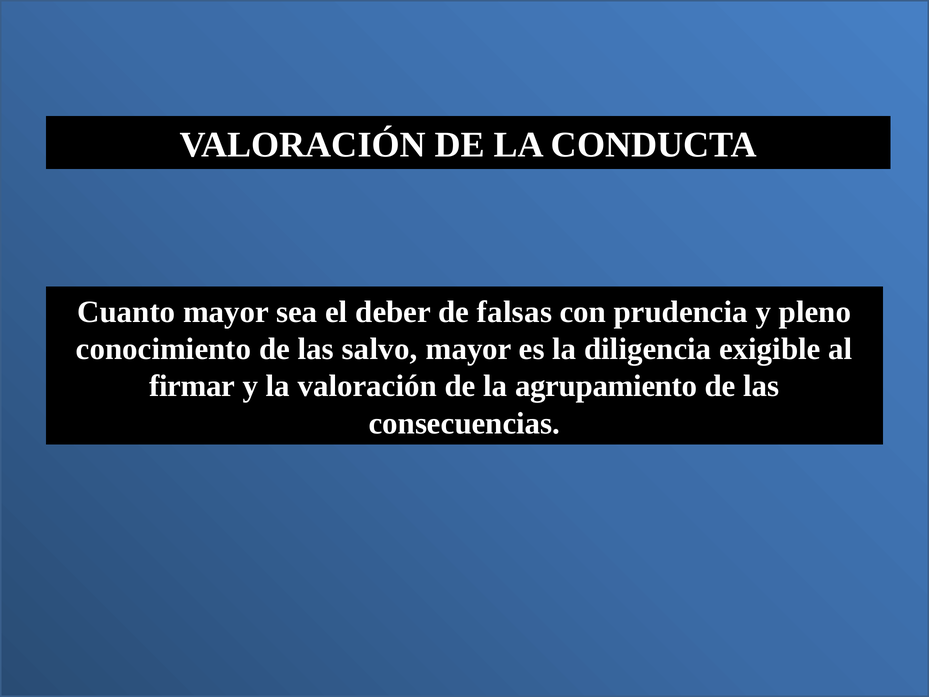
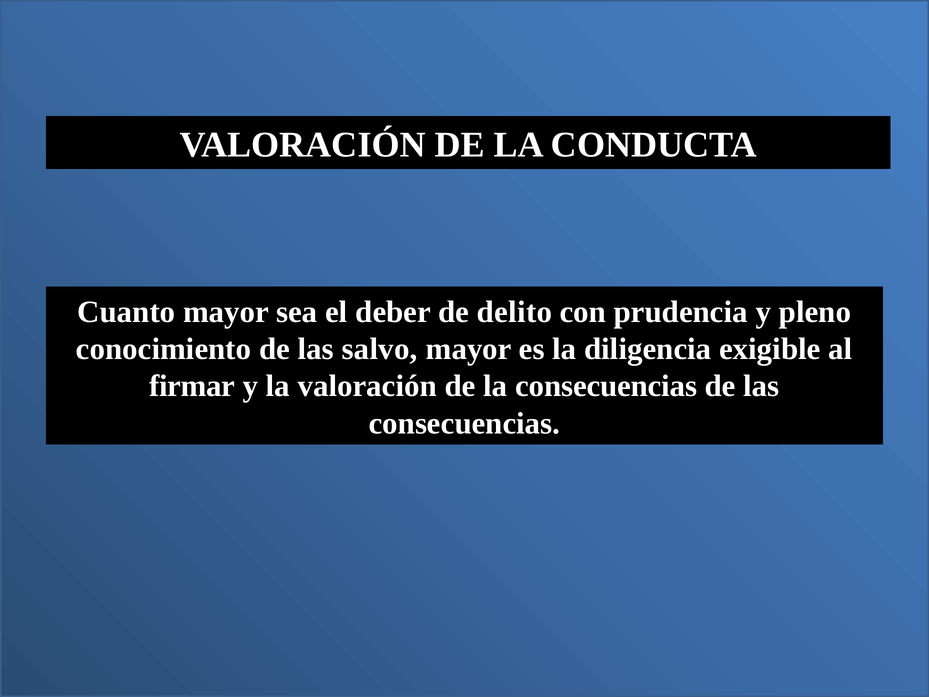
falsas: falsas -> delito (514, 312)
la agrupamiento: agrupamiento -> consecuencias (606, 386)
